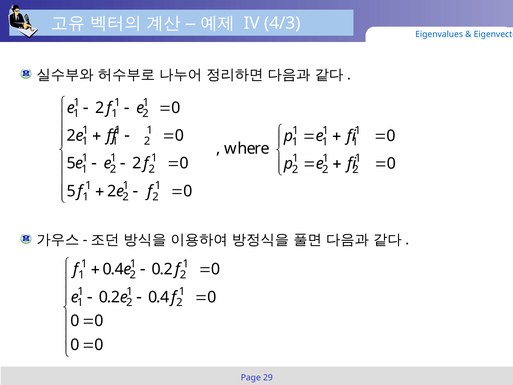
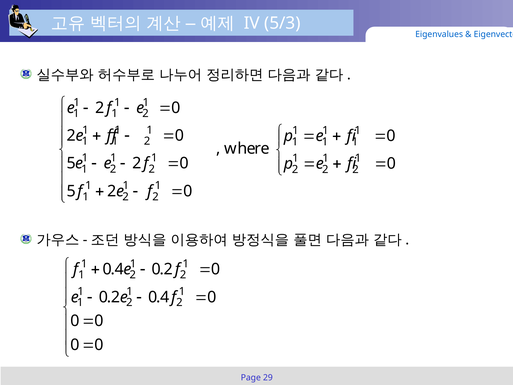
4/3: 4/3 -> 5/3 (282, 23)
